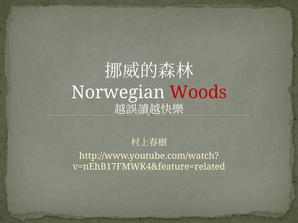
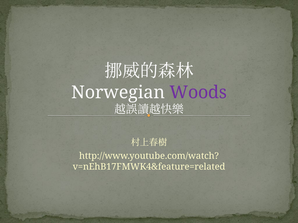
Woods colour: red -> purple (198, 93)
